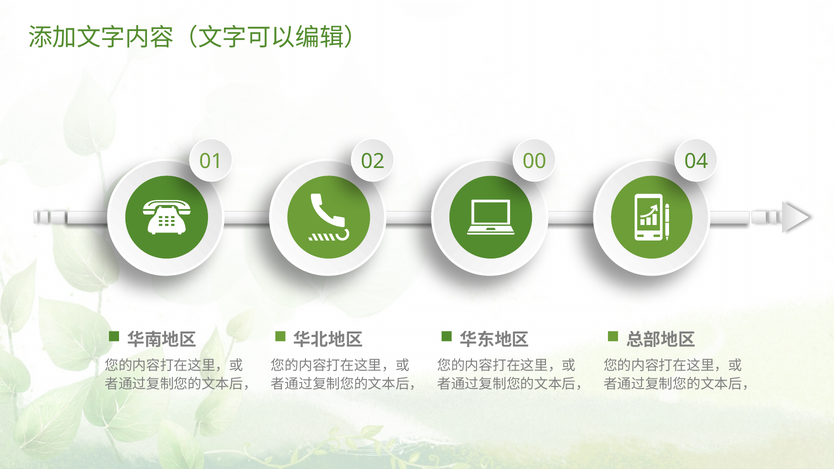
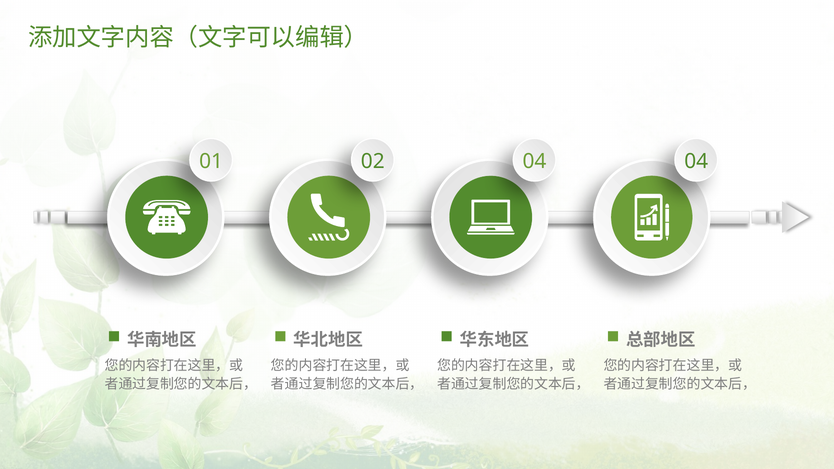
02 00: 00 -> 04 (535, 161)
